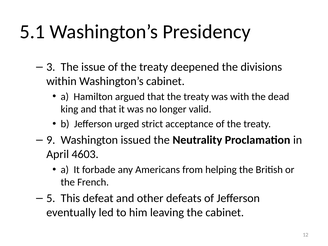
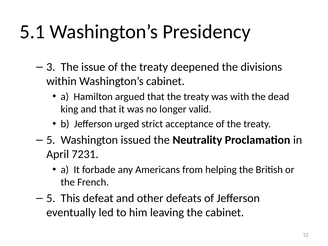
9: 9 -> 5 (51, 140)
4603: 4603 -> 7231 (85, 154)
